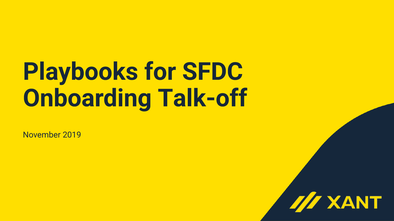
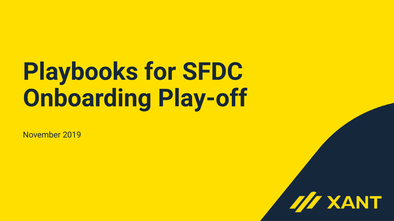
Talk-off: Talk-off -> Play-off (203, 98)
